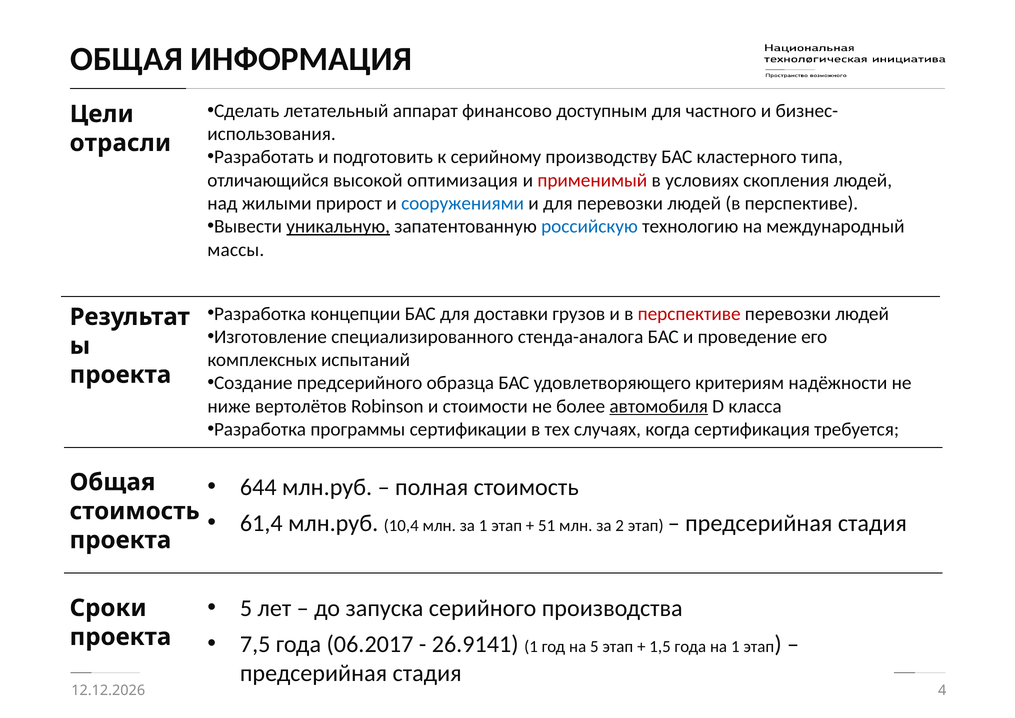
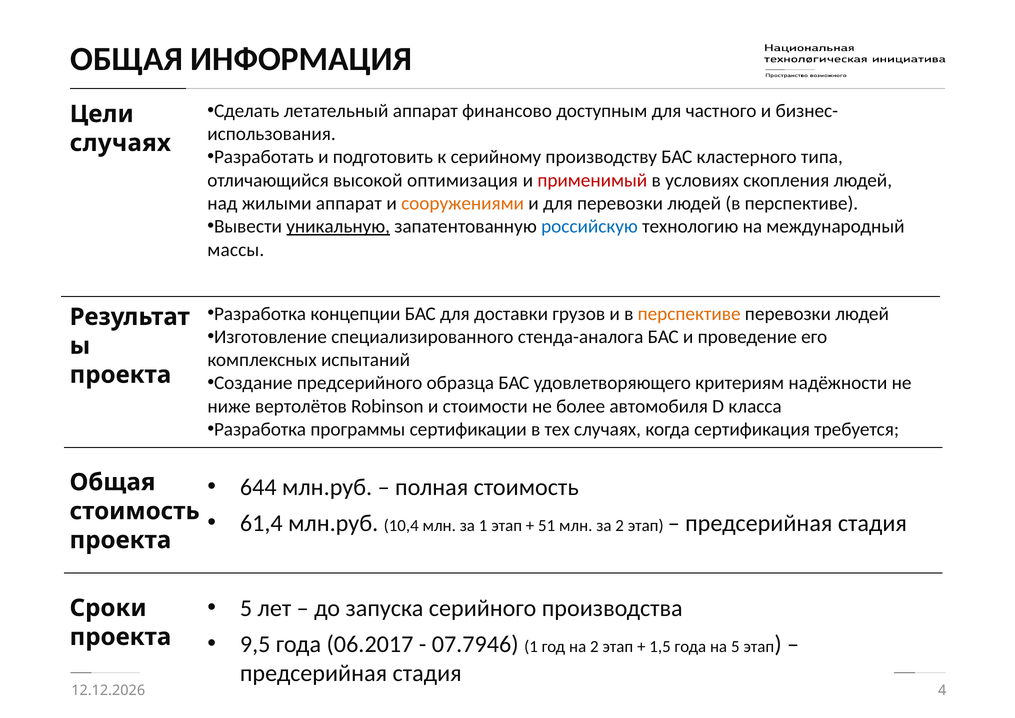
отрасли: отрасли -> случаях (120, 143)
жилыми прирост: прирост -> аппарат (349, 203)
сооружениями colour: blue -> orange (463, 203)
перспективе colour: red -> orange (689, 314)
автомобиля underline: present -> none (659, 406)
7,5: 7,5 -> 9,5 (255, 644)
26.9141: 26.9141 -> 07.7946 (475, 644)
на 5: 5 -> 2 (594, 647)
на 1: 1 -> 5 (735, 647)
